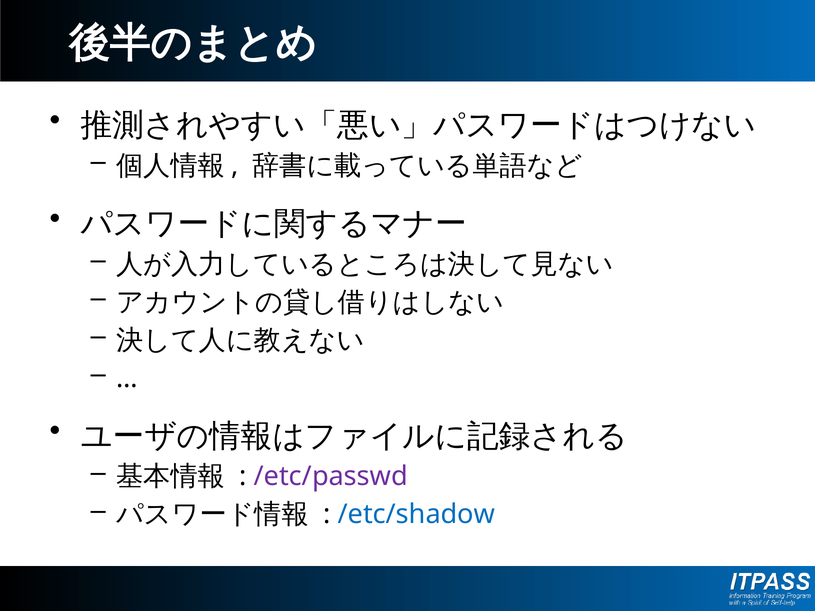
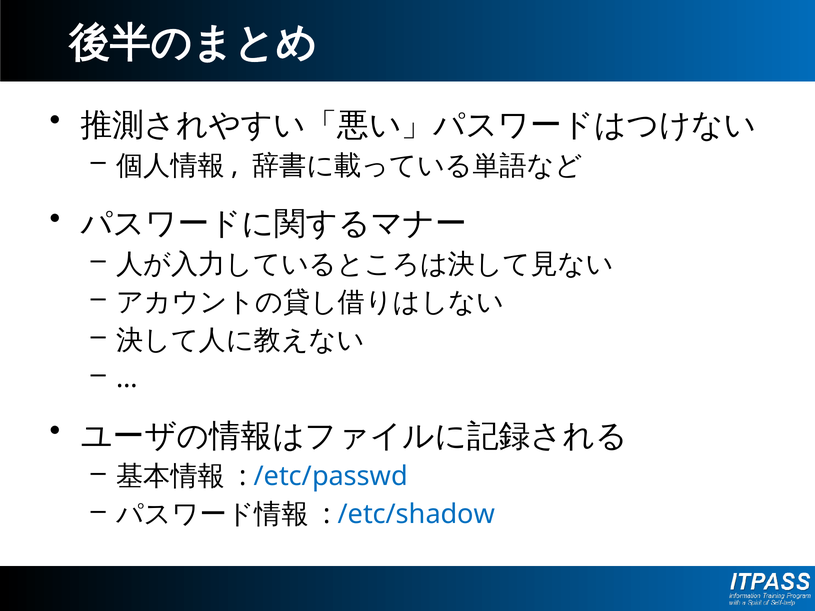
/etc/passwd colour: purple -> blue (331, 477)
